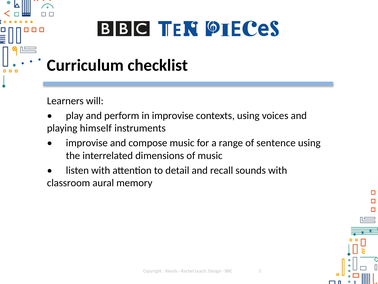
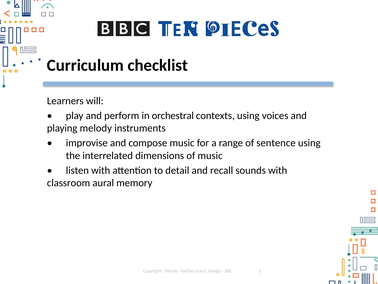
in improvise: improvise -> orchestral (173, 115)
himself: himself -> melody (96, 128)
